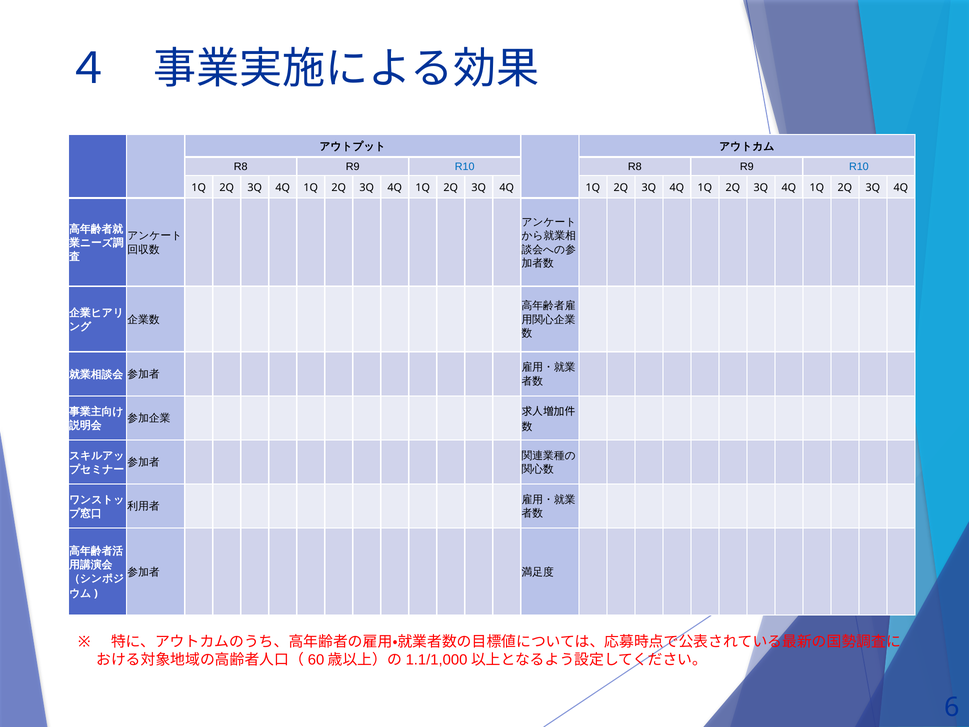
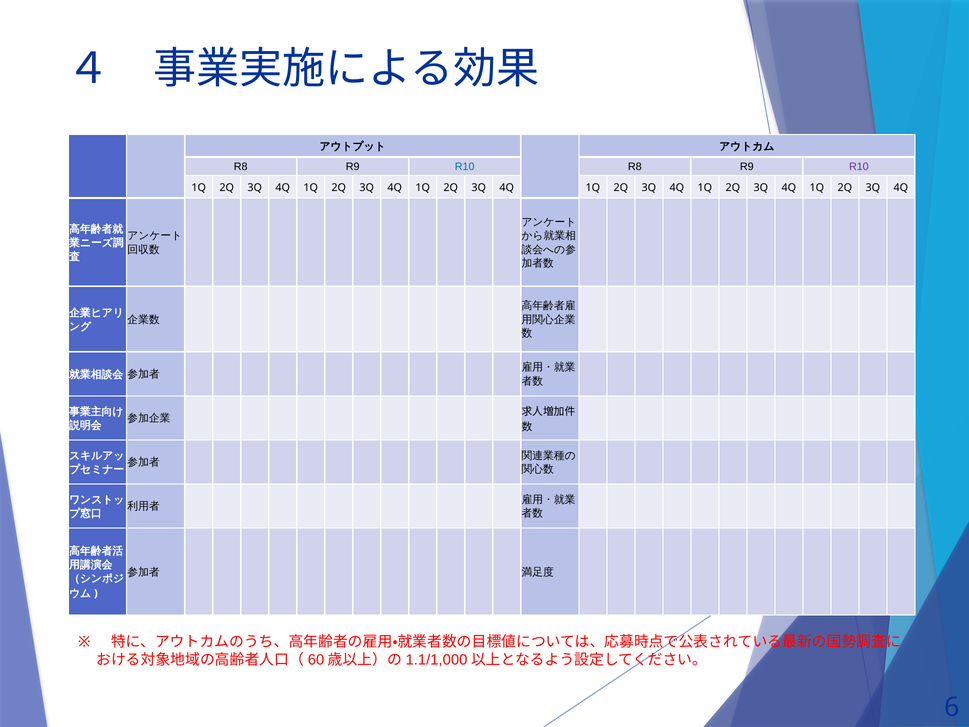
R10 colour: blue -> purple (859, 167)
